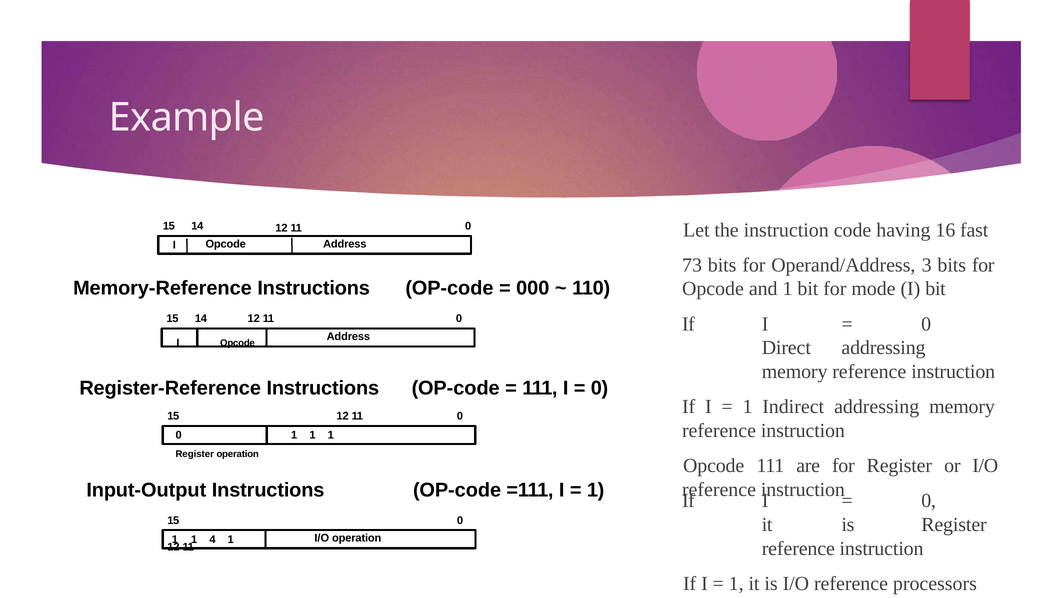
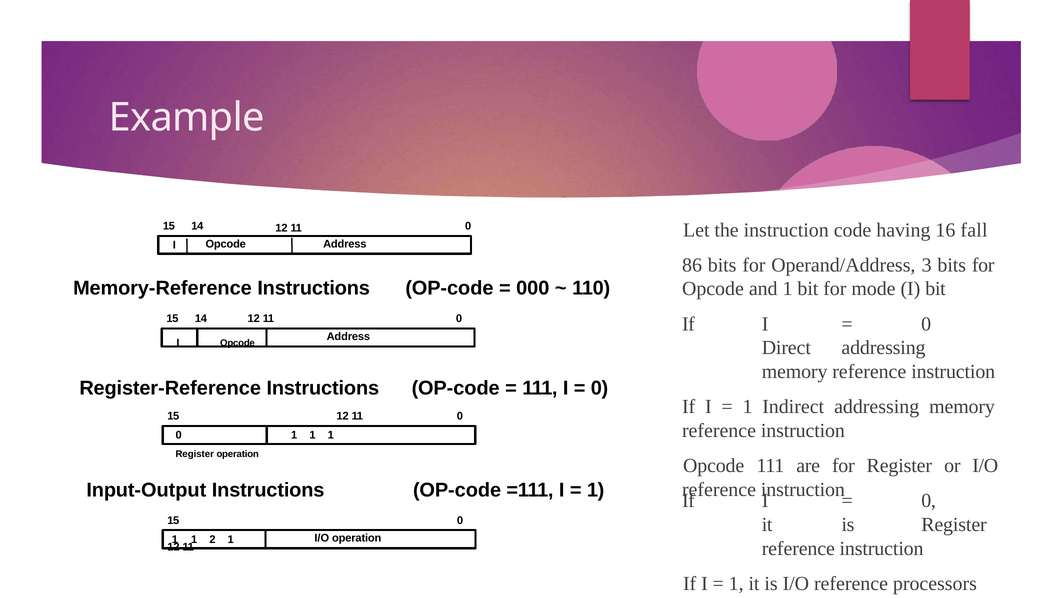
fast: fast -> fall (974, 230)
73: 73 -> 86 (692, 265)
4: 4 -> 2 (212, 540)
